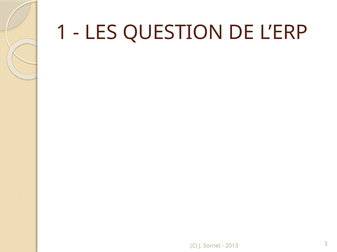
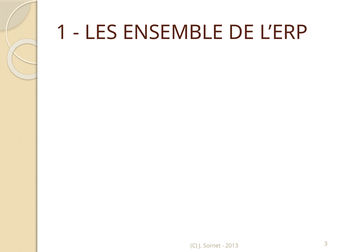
QUESTION: QUESTION -> ENSEMBLE (173, 33)
